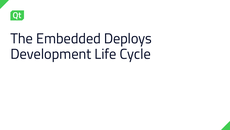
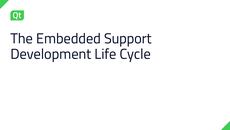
Deploys: Deploys -> Support (128, 38)
